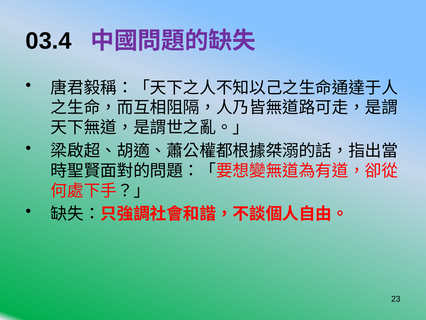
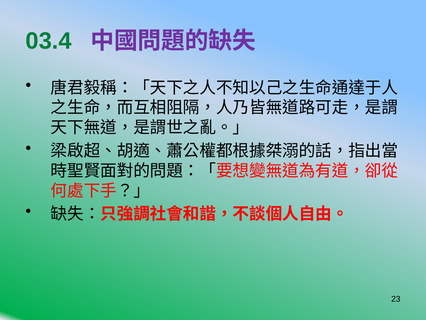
03.4 colour: black -> green (49, 41)
